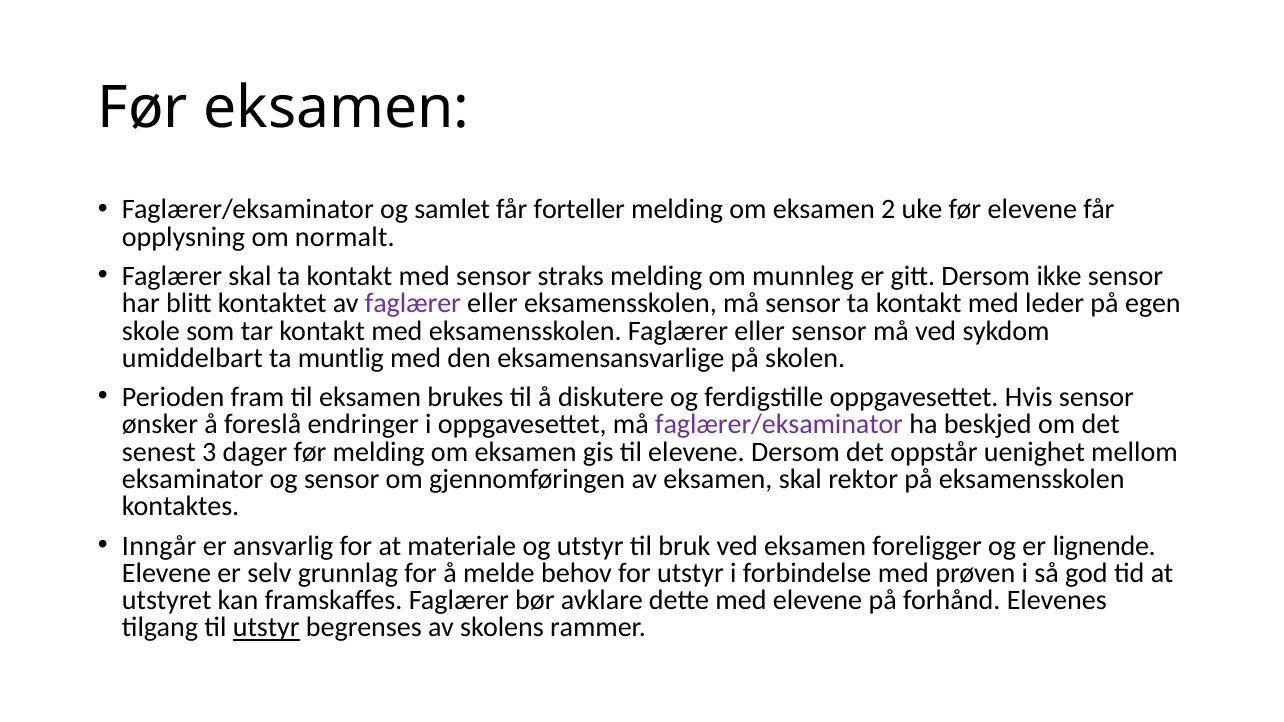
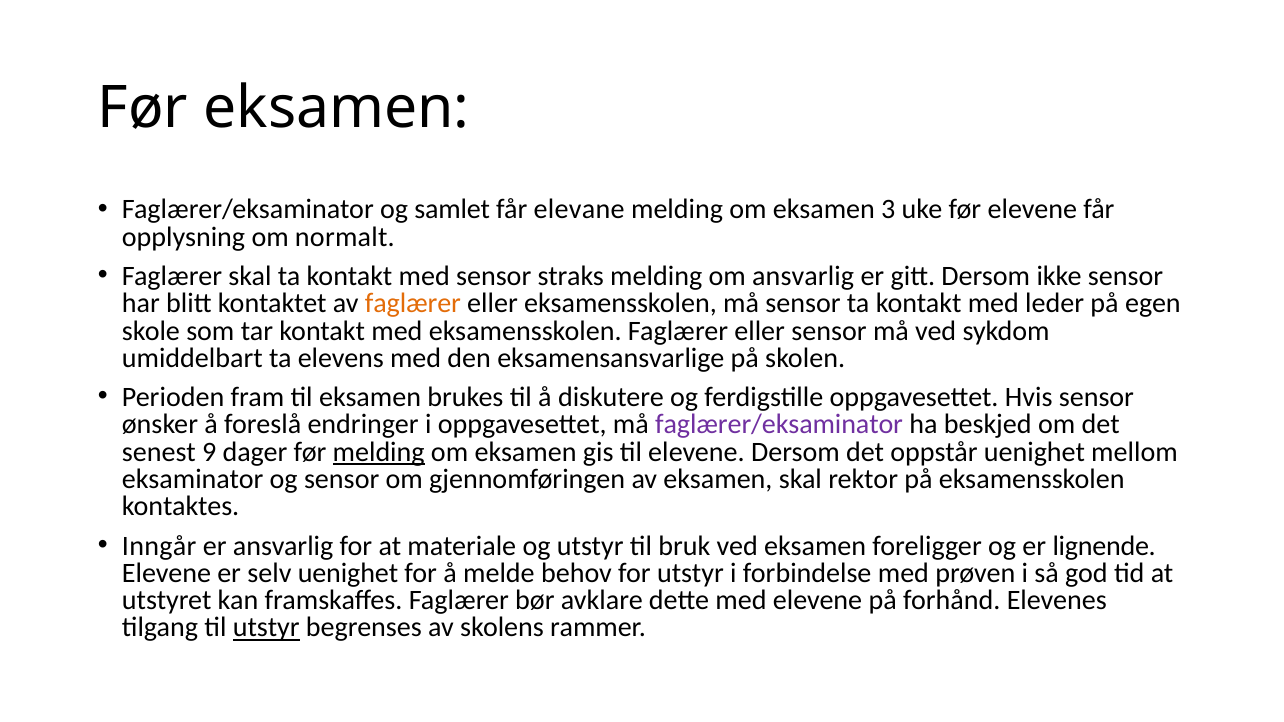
forteller: forteller -> elevane (579, 210)
2: 2 -> 3 (888, 210)
om munnleg: munnleg -> ansvarlig (803, 276)
faglærer colour: purple -> orange (413, 304)
muntlig: muntlig -> elevens (341, 358)
3: 3 -> 9 (209, 452)
melding underline: none -> present (379, 452)
selv grunnlag: grunnlag -> uenighet (348, 573)
